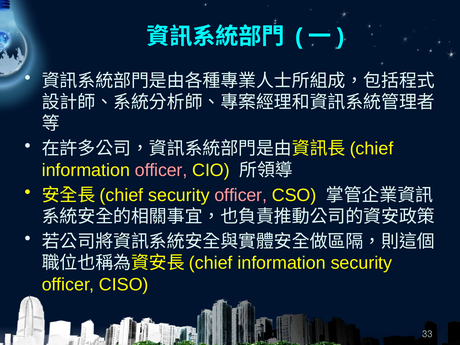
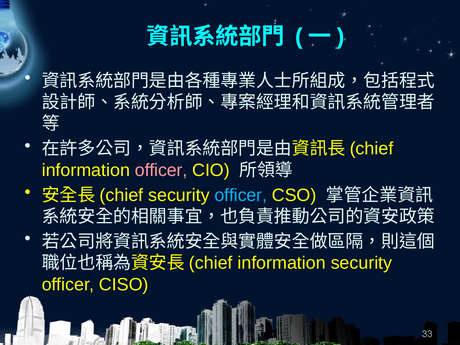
officer colour: pink -> light blue (241, 195)
